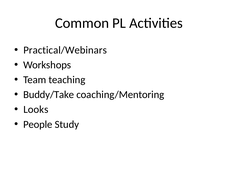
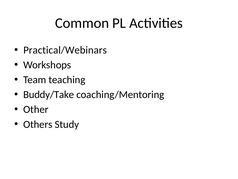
Looks: Looks -> Other (36, 109)
People: People -> Others (38, 124)
